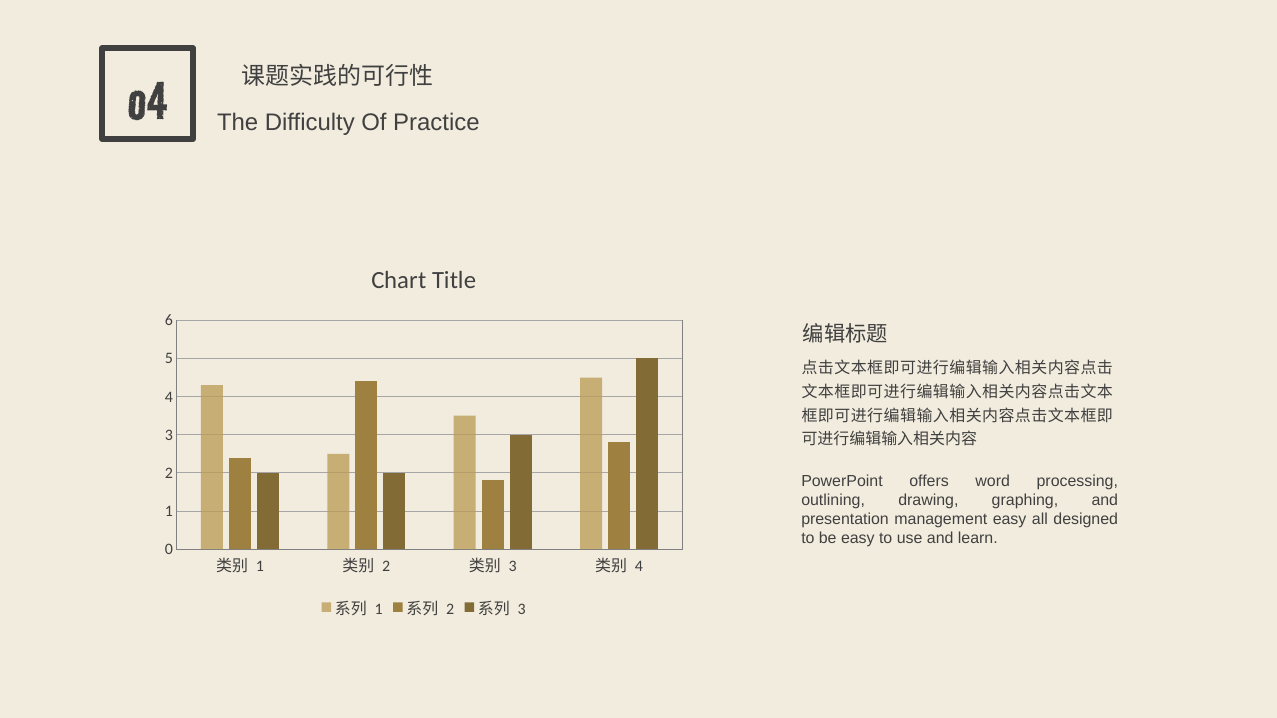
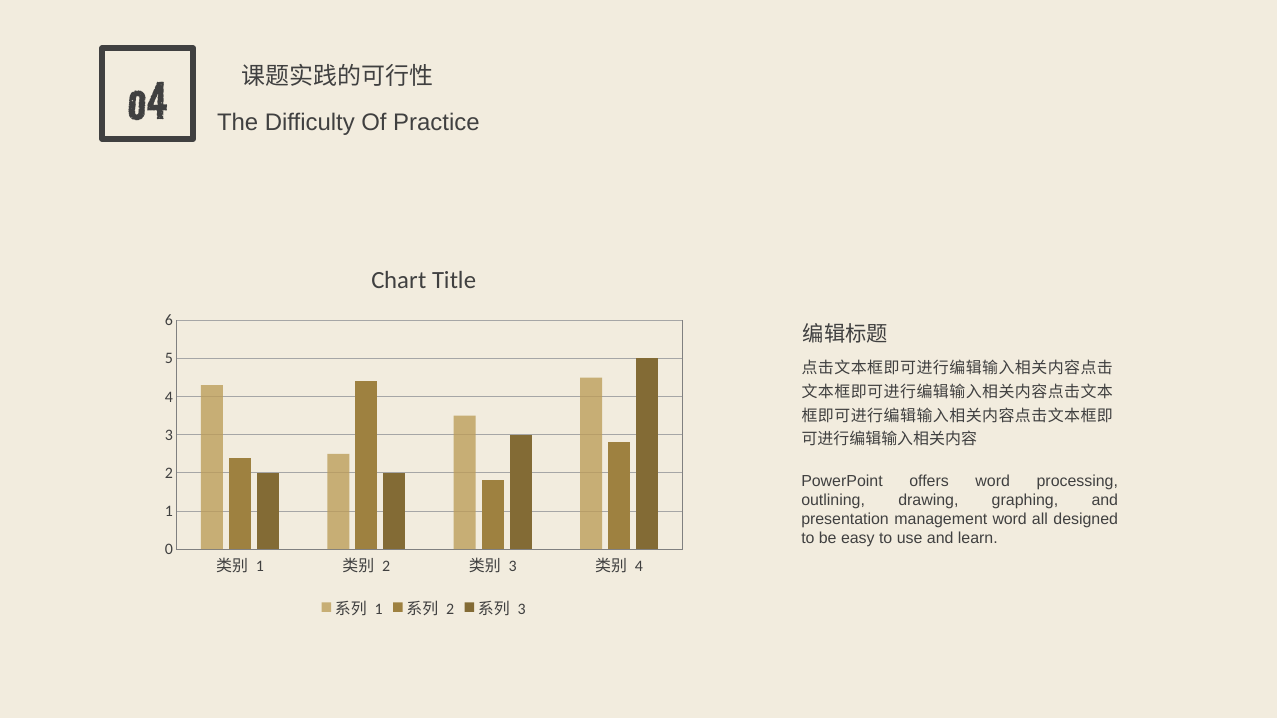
management easy: easy -> word (1010, 519)
